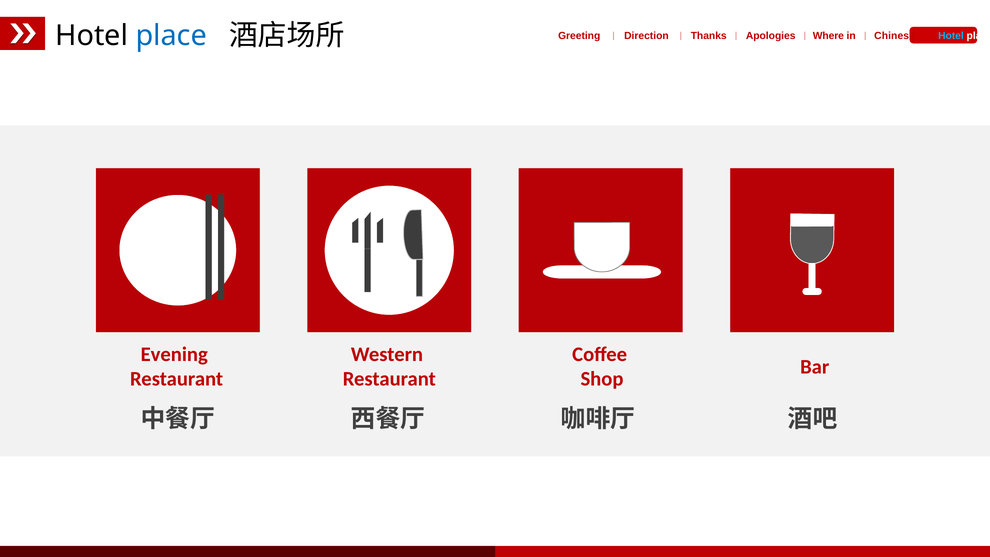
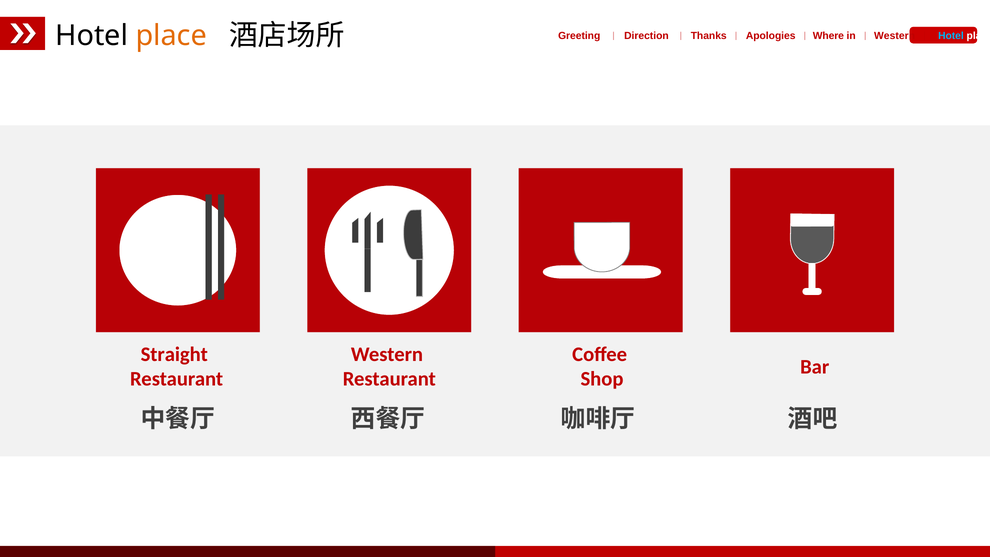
place colour: blue -> orange (171, 36)
Chinese: Chinese -> Western (895, 36)
Evening: Evening -> Straight (174, 354)
